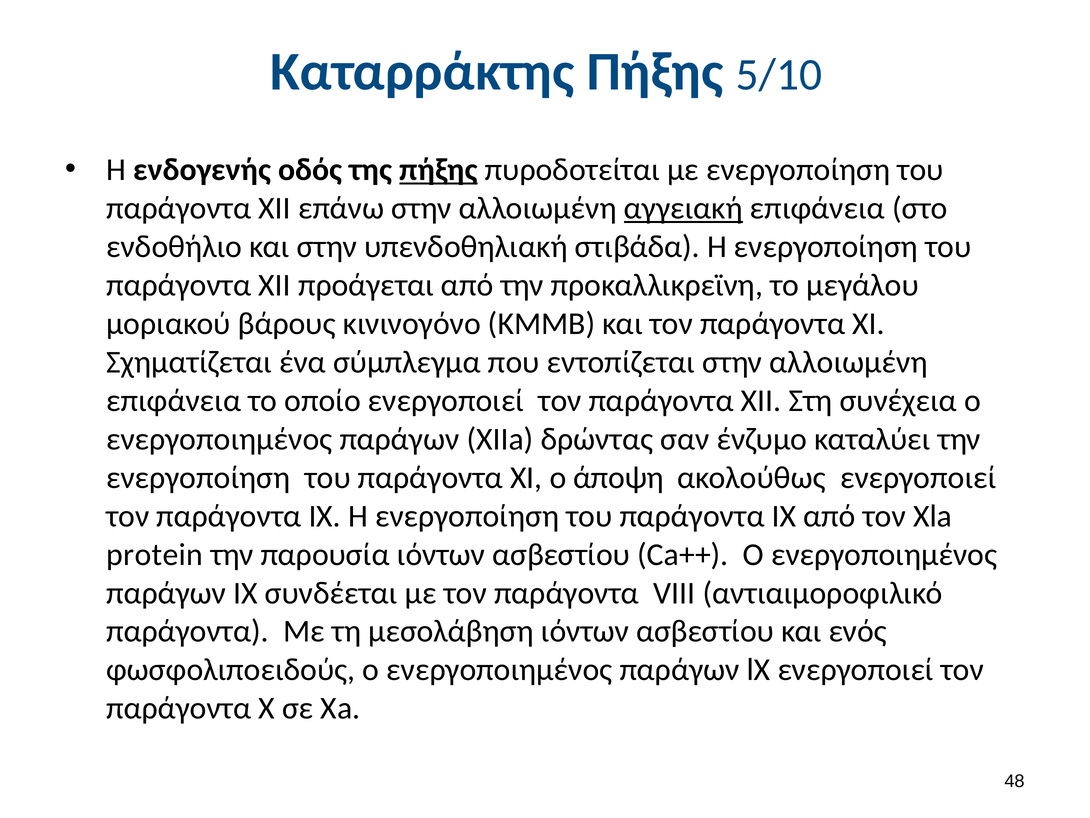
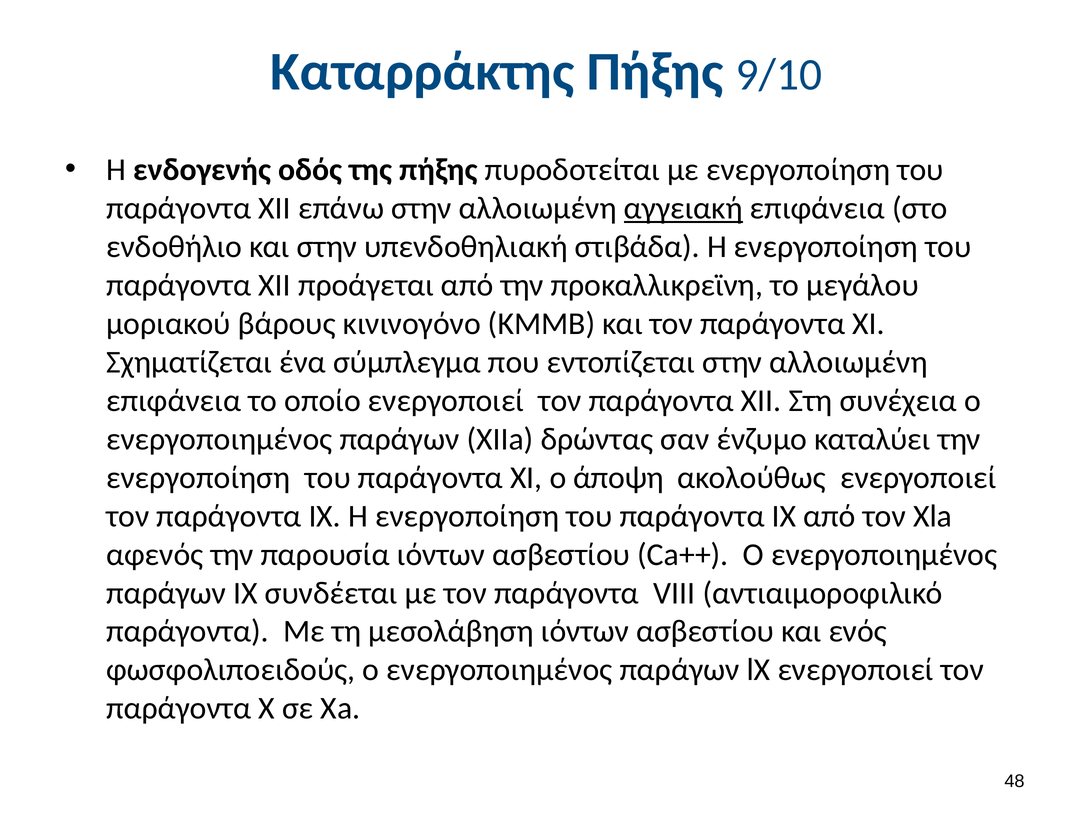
5/10: 5/10 -> 9/10 (779, 75)
πήξης underline: present -> none (438, 170)
protein: protein -> αφενός (155, 554)
